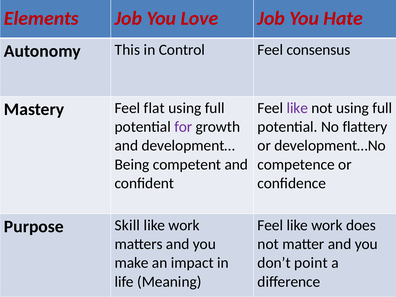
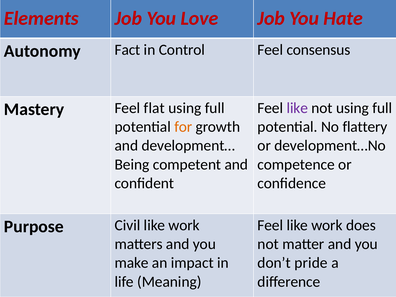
This: This -> Fact (128, 50)
for colour: purple -> orange (183, 127)
Skill: Skill -> Civil (127, 225)
point: point -> pride (311, 263)
